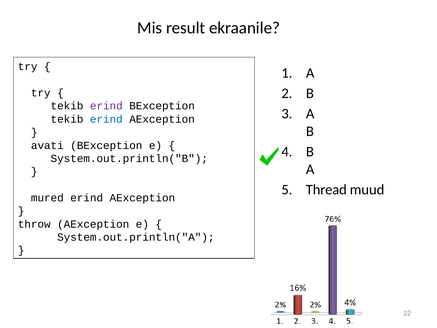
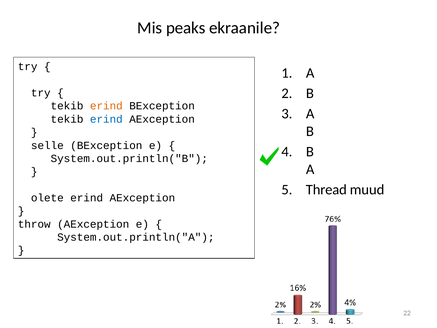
result: result -> peaks (186, 28)
erind colour: purple -> orange (106, 106)
avati: avati -> selle (47, 145)
mured: mured -> olete (47, 198)
